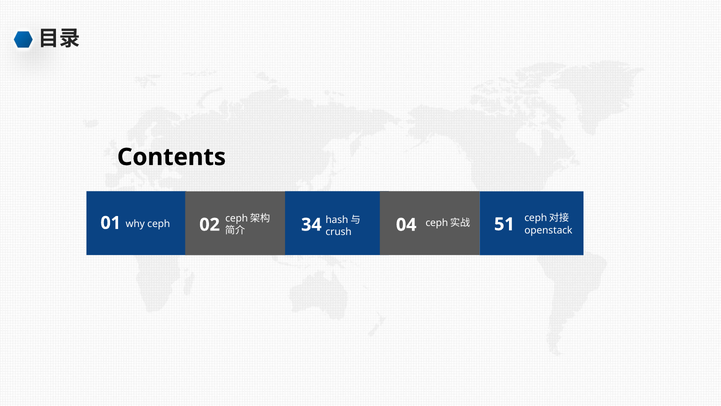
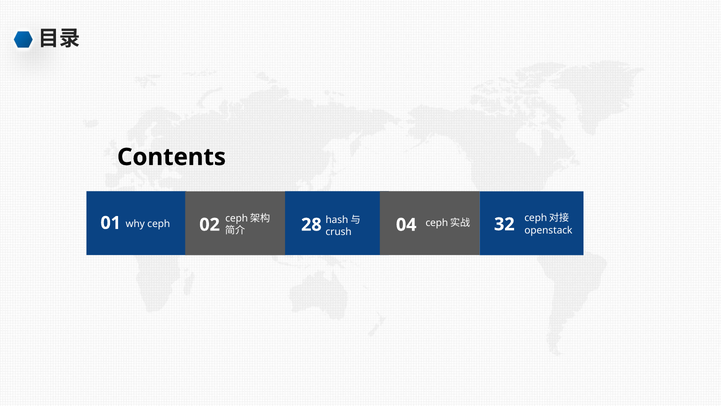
34: 34 -> 28 (311, 225)
51: 51 -> 32 (504, 224)
